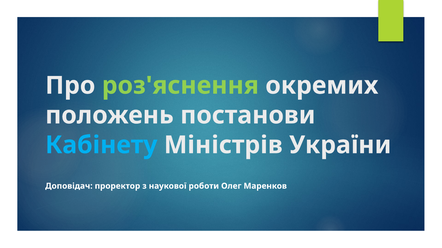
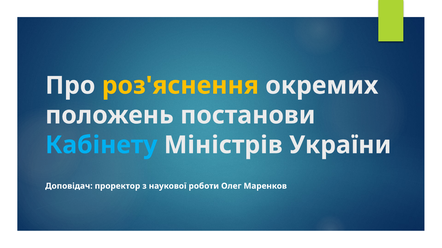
роз'яснення colour: light green -> yellow (180, 86)
